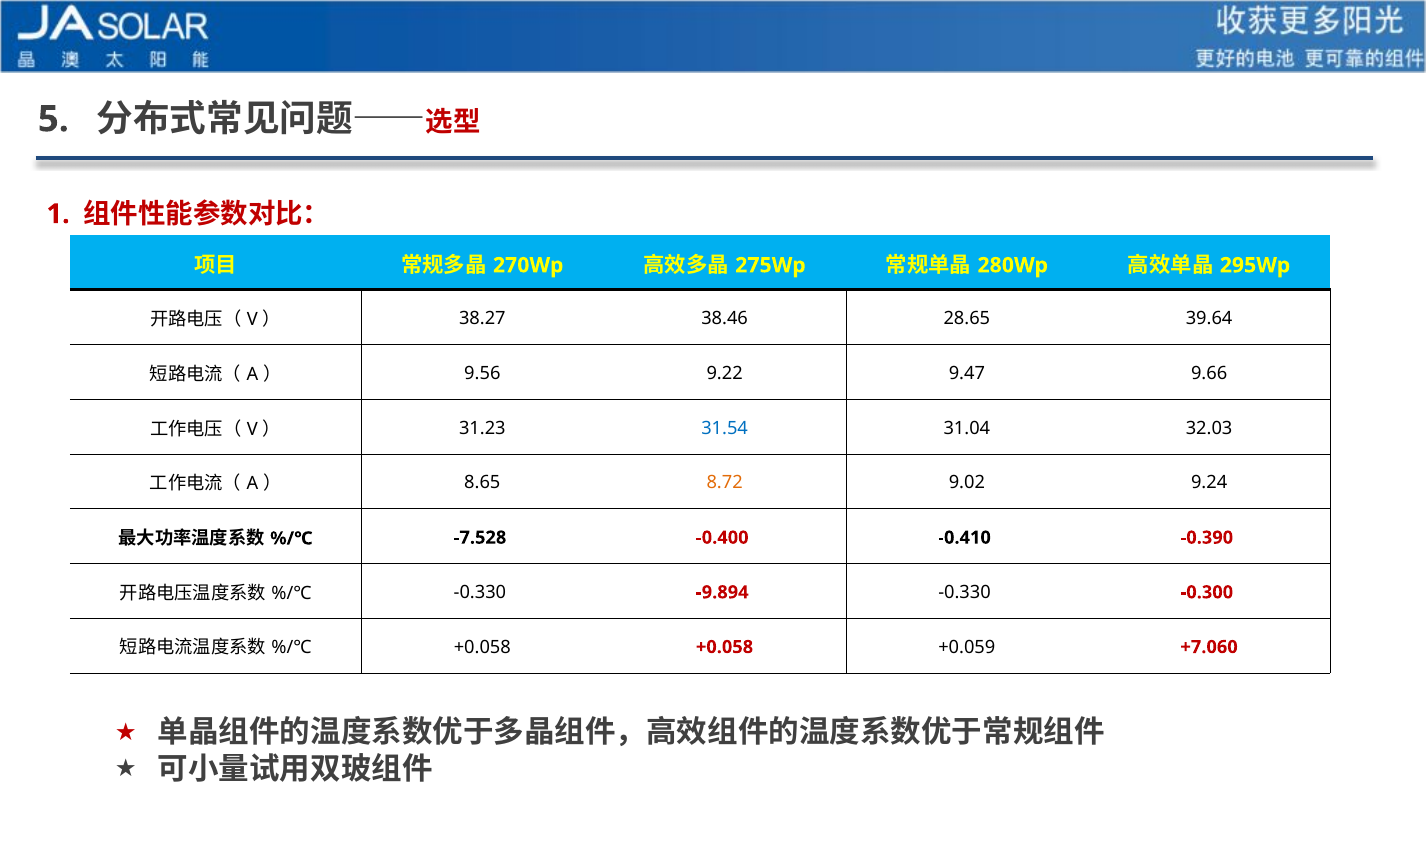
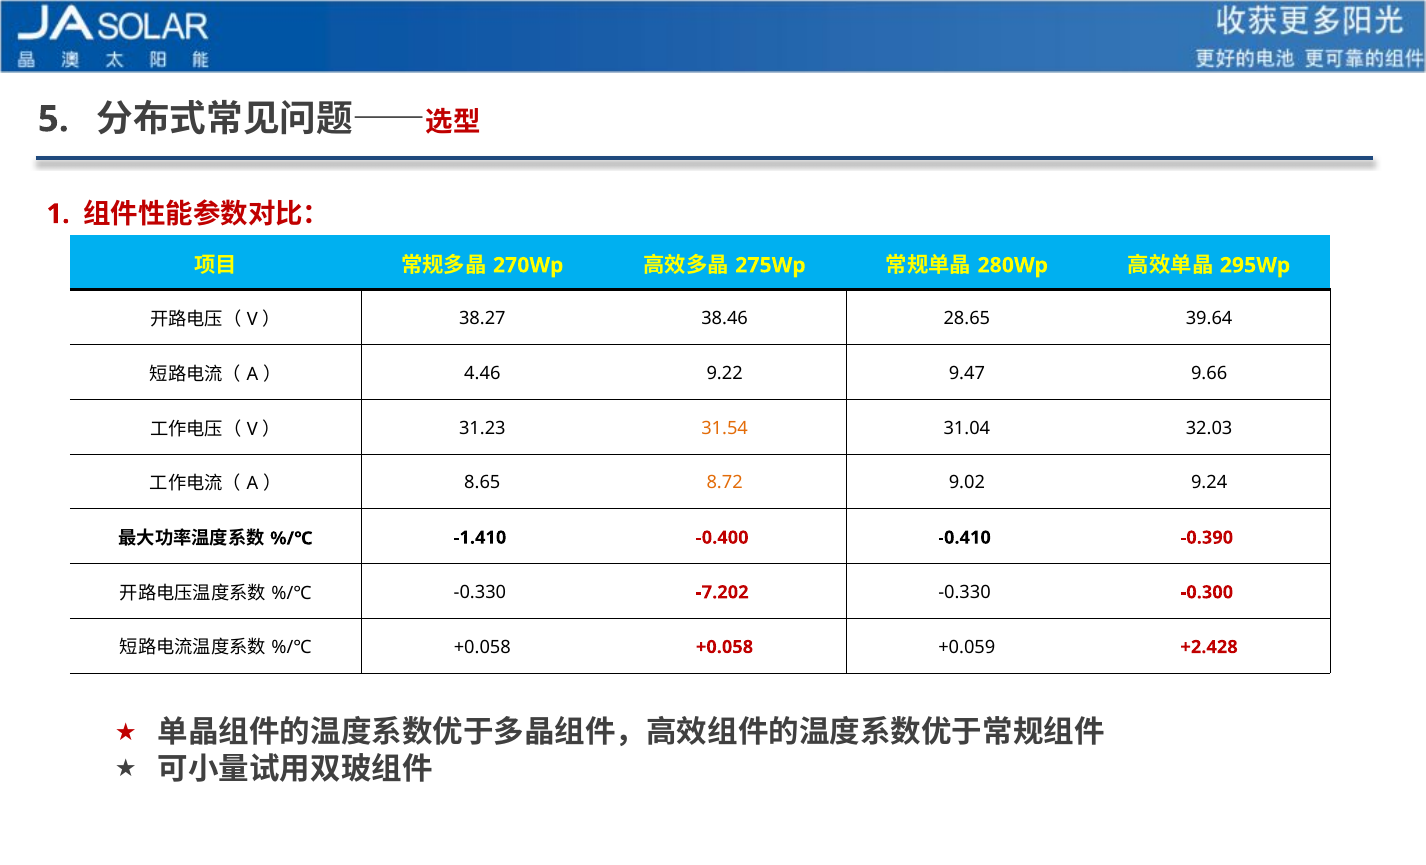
9.56: 9.56 -> 4.46 (482, 373)
31.54 colour: blue -> orange (725, 428)
-7.528: -7.528 -> -1.410 (480, 537)
-9.894: -9.894 -> -7.202 (722, 592)
+7.060: +7.060 -> +2.428 (1209, 647)
